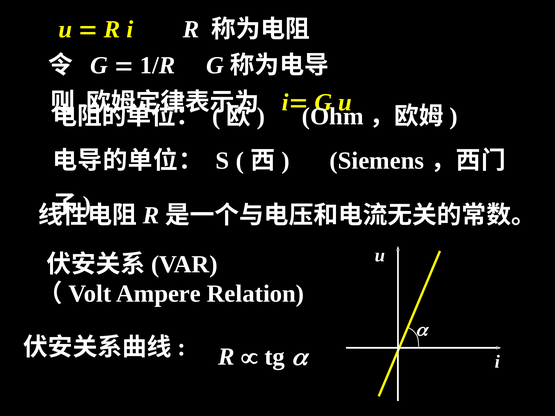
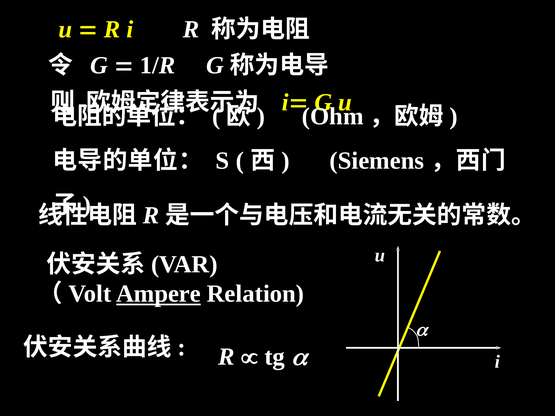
Ampere underline: none -> present (158, 294)
